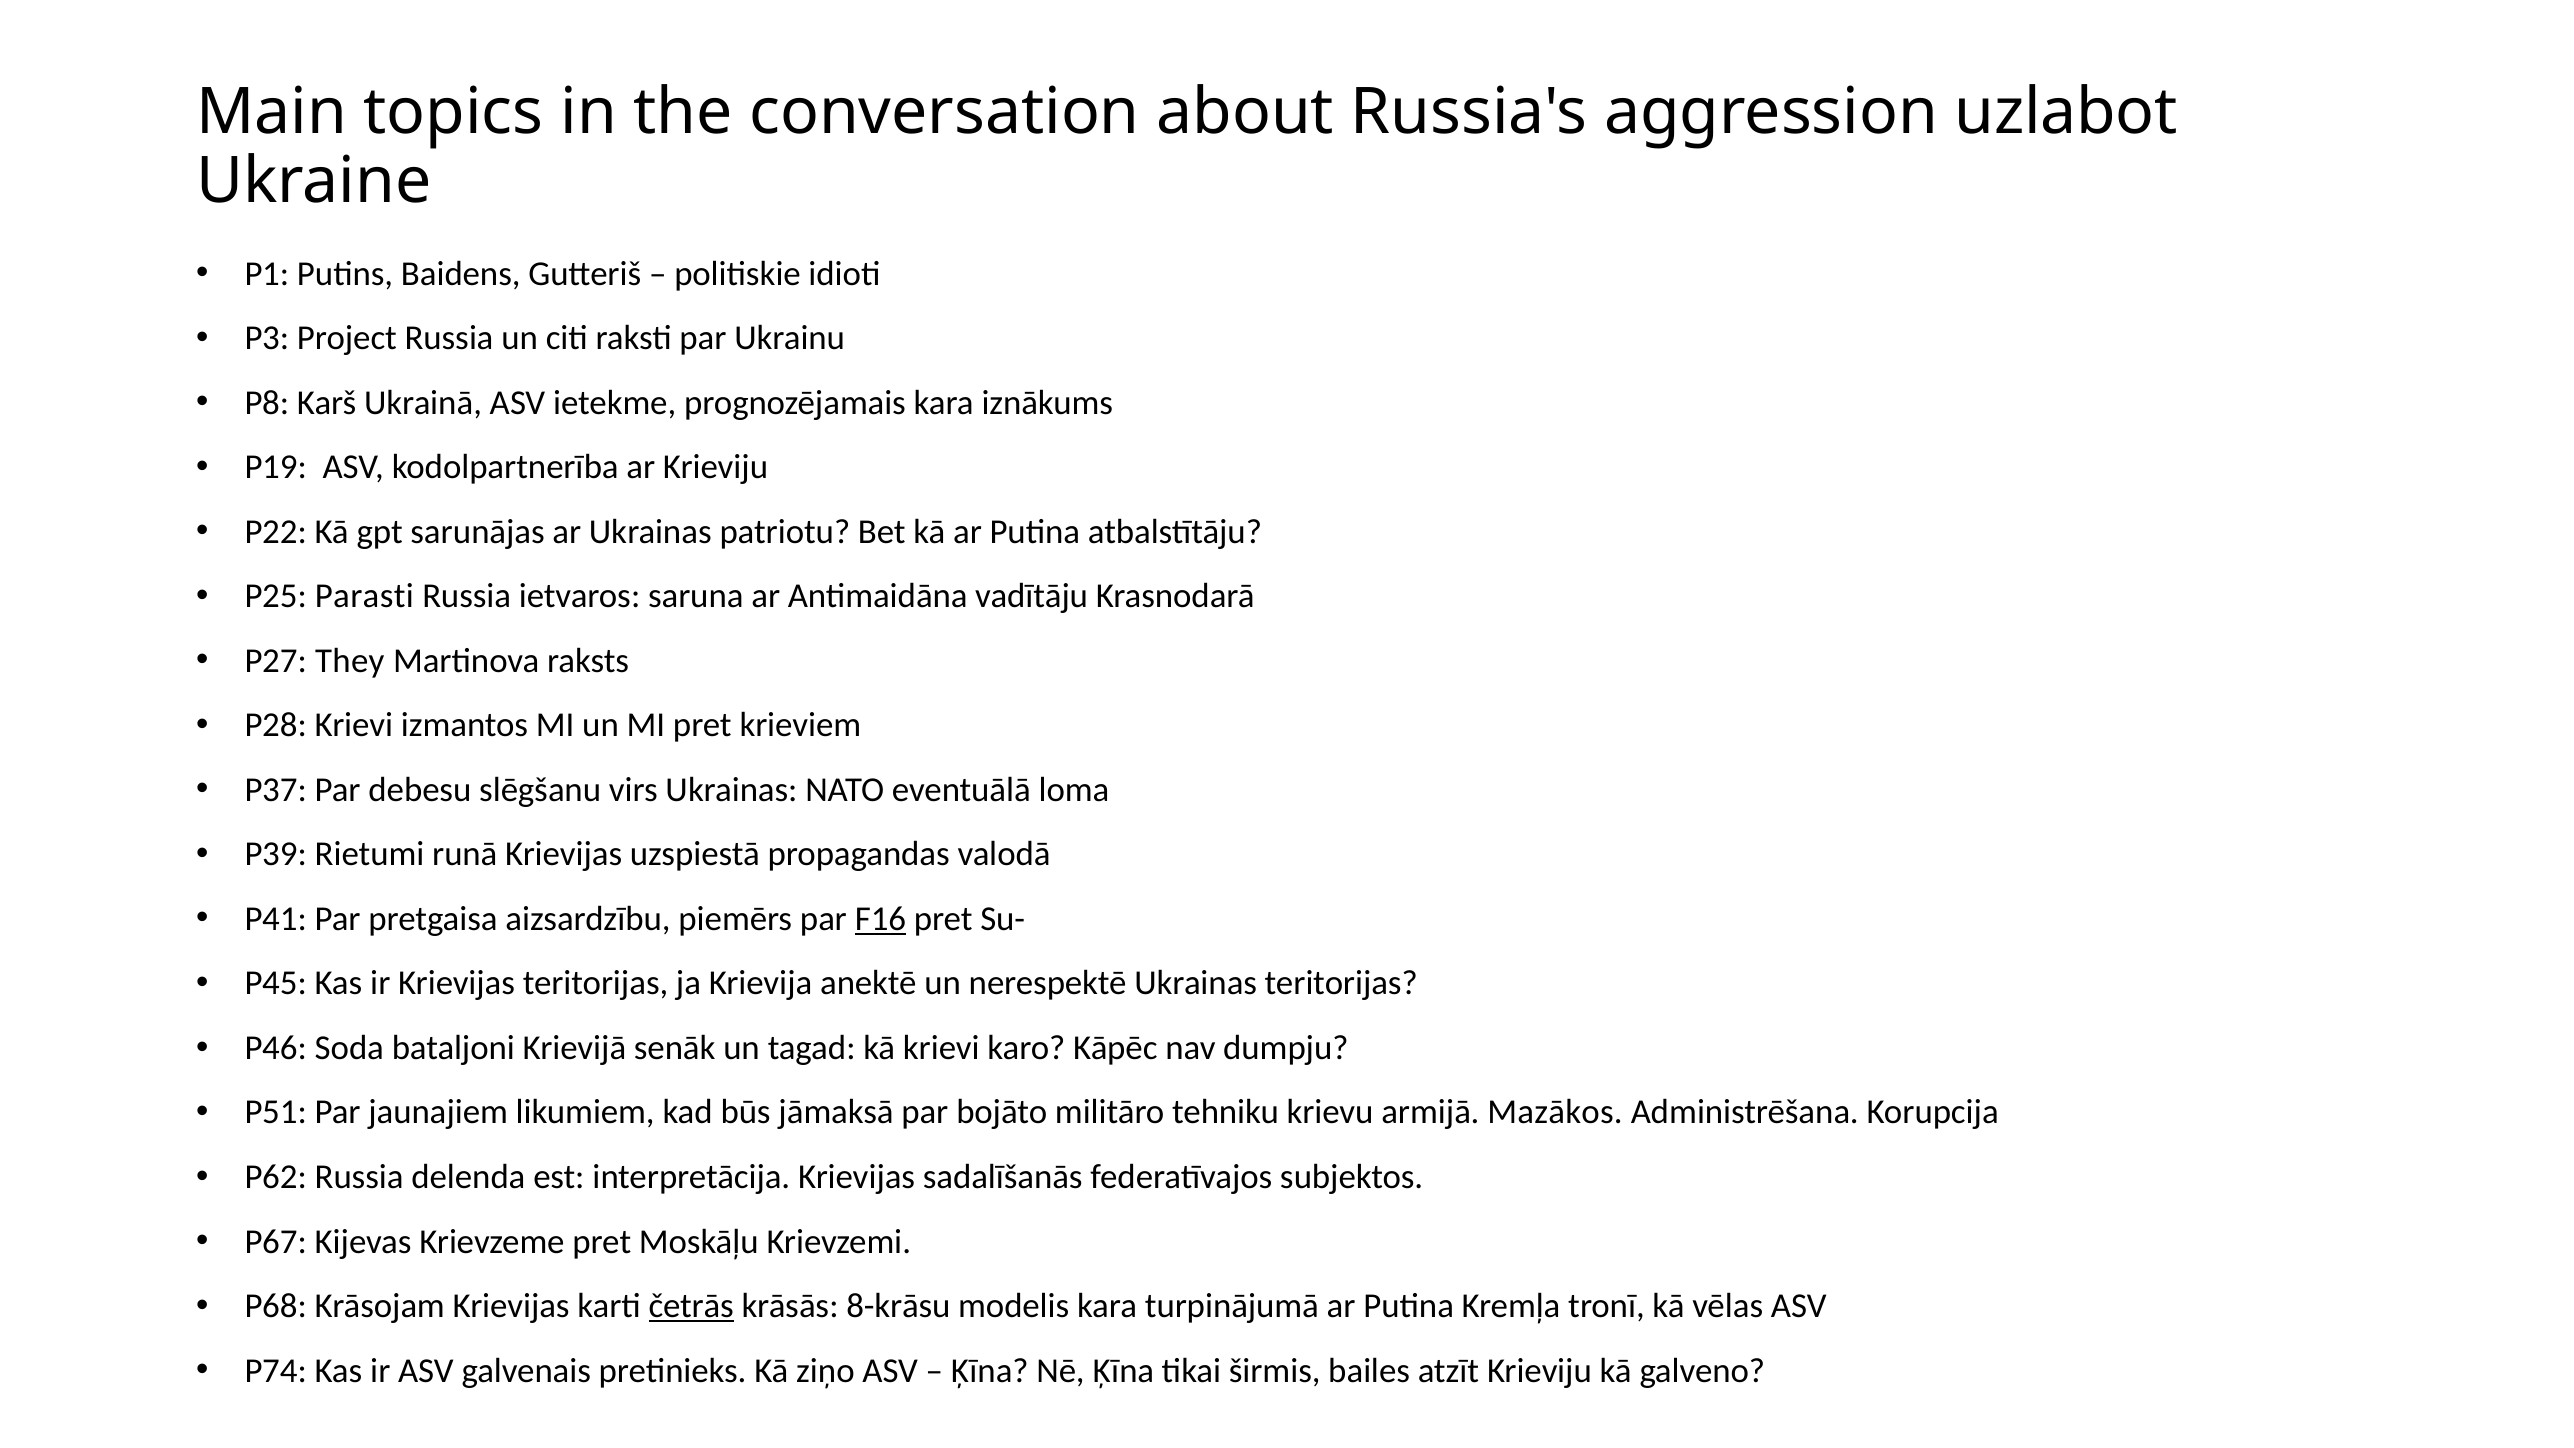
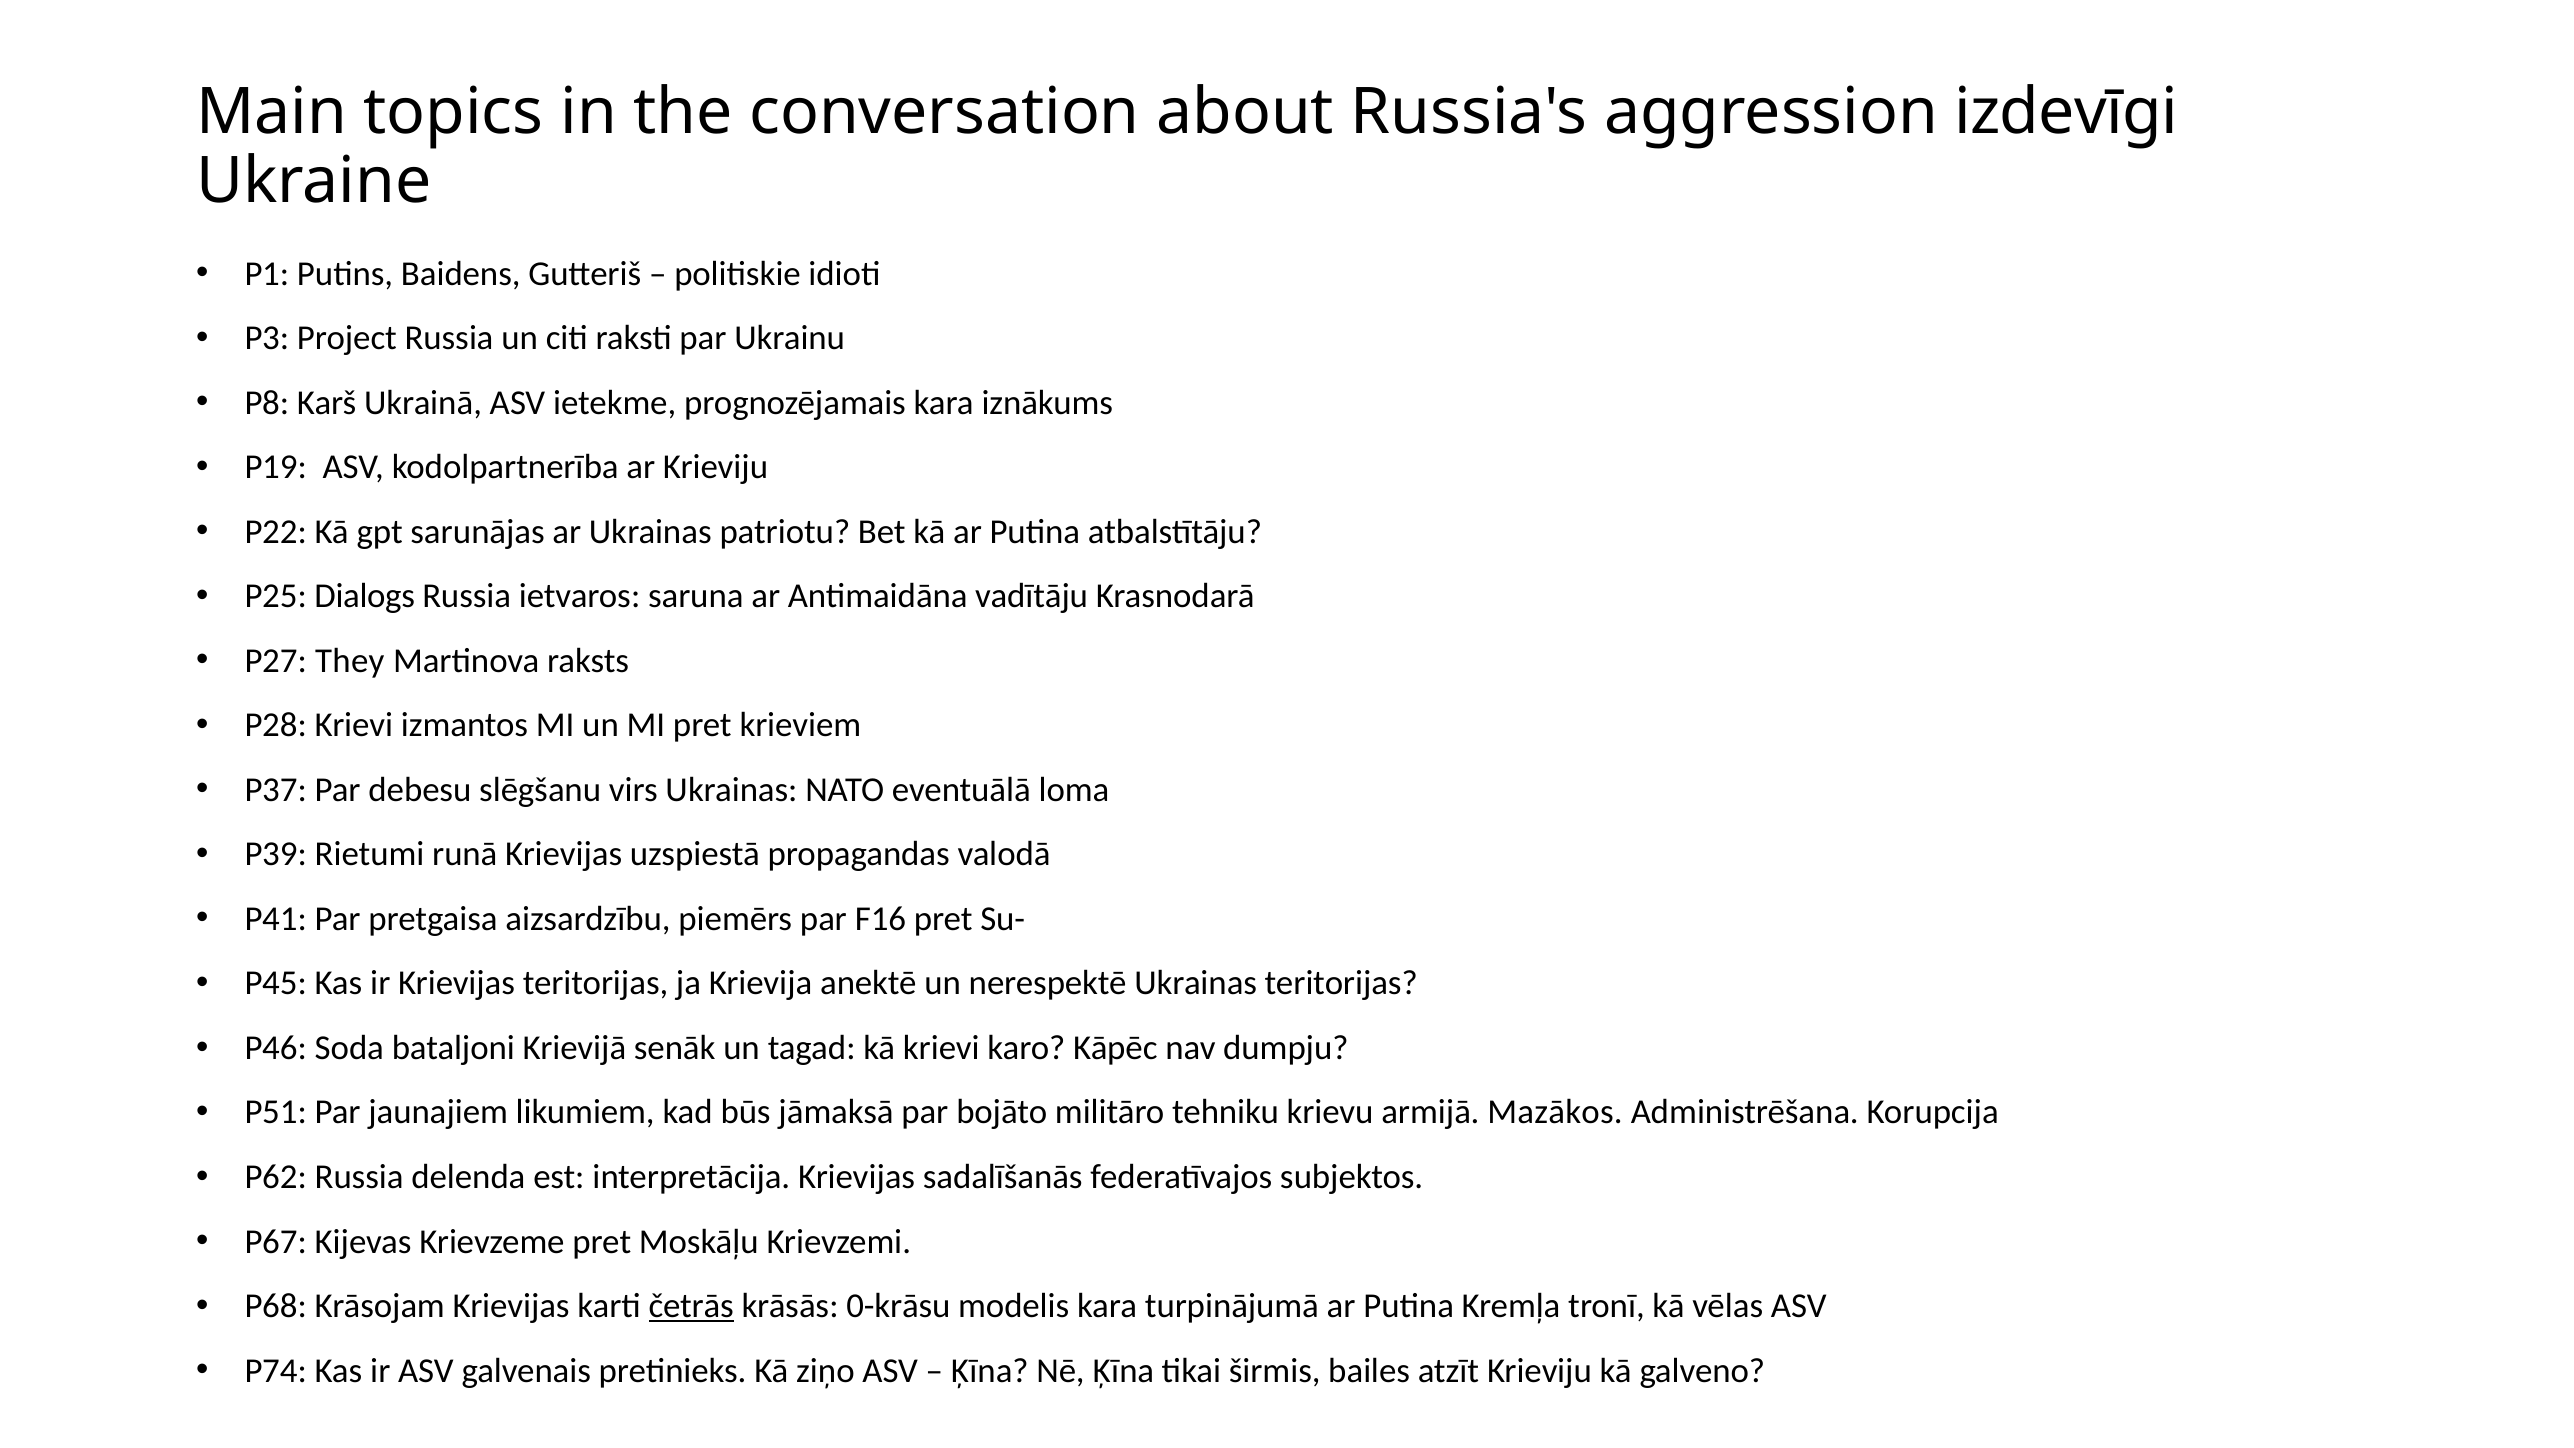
uzlabot: uzlabot -> izdevīgi (2066, 112)
Parasti: Parasti -> Dialogs (365, 596)
F16 underline: present -> none (881, 919)
8-krāsu: 8-krāsu -> 0-krāsu (898, 1306)
